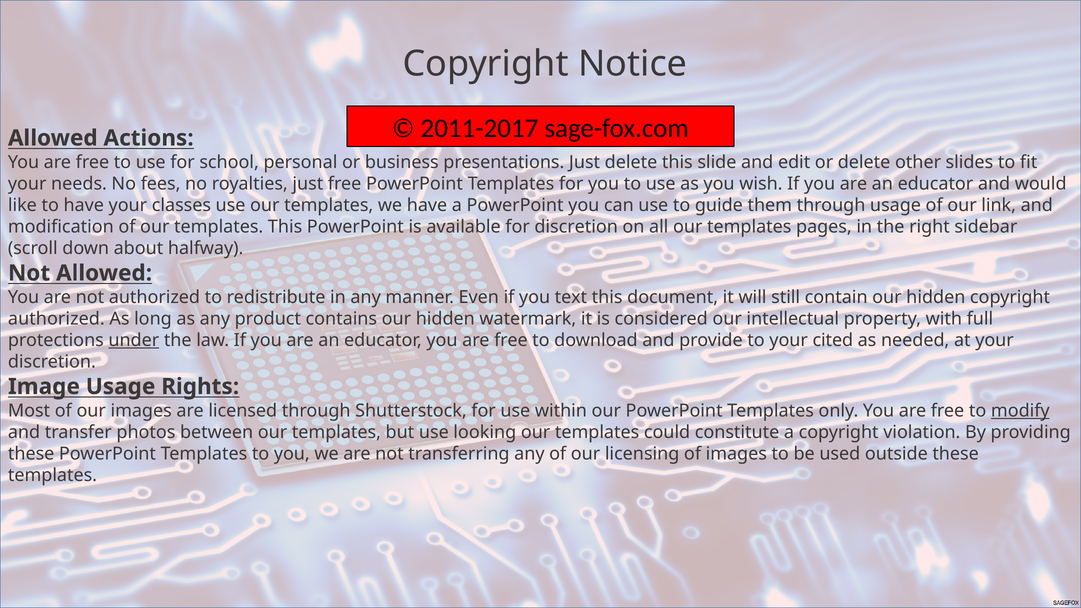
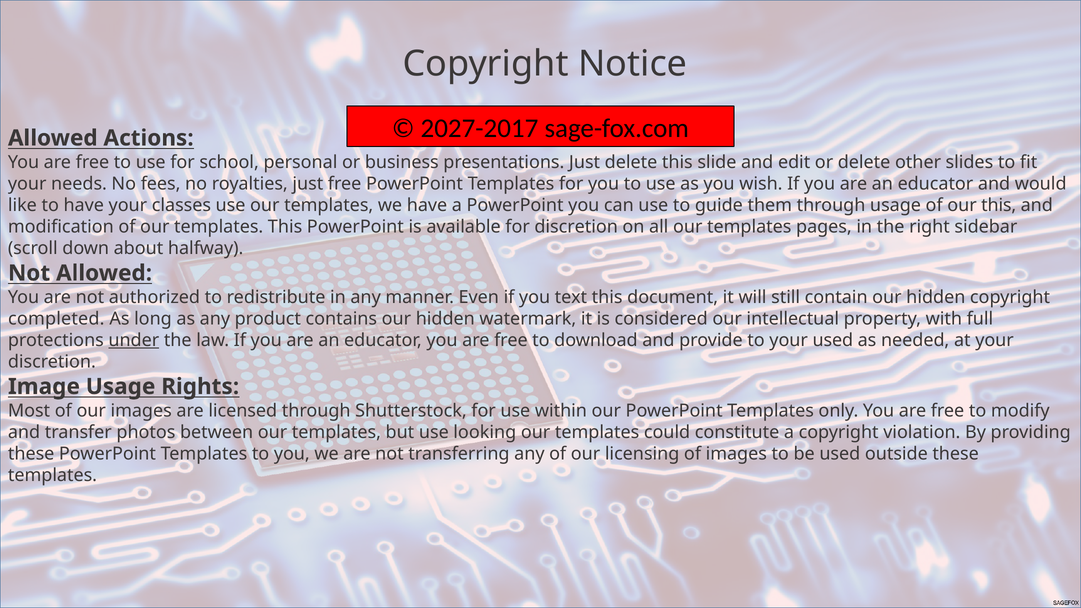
2011-2017: 2011-2017 -> 2027-2017 (479, 128)
our link: link -> this (999, 205)
authorized: authorized -> completed (56, 319)
your cited: cited -> used (833, 340)
modify underline: present -> none (1020, 411)
